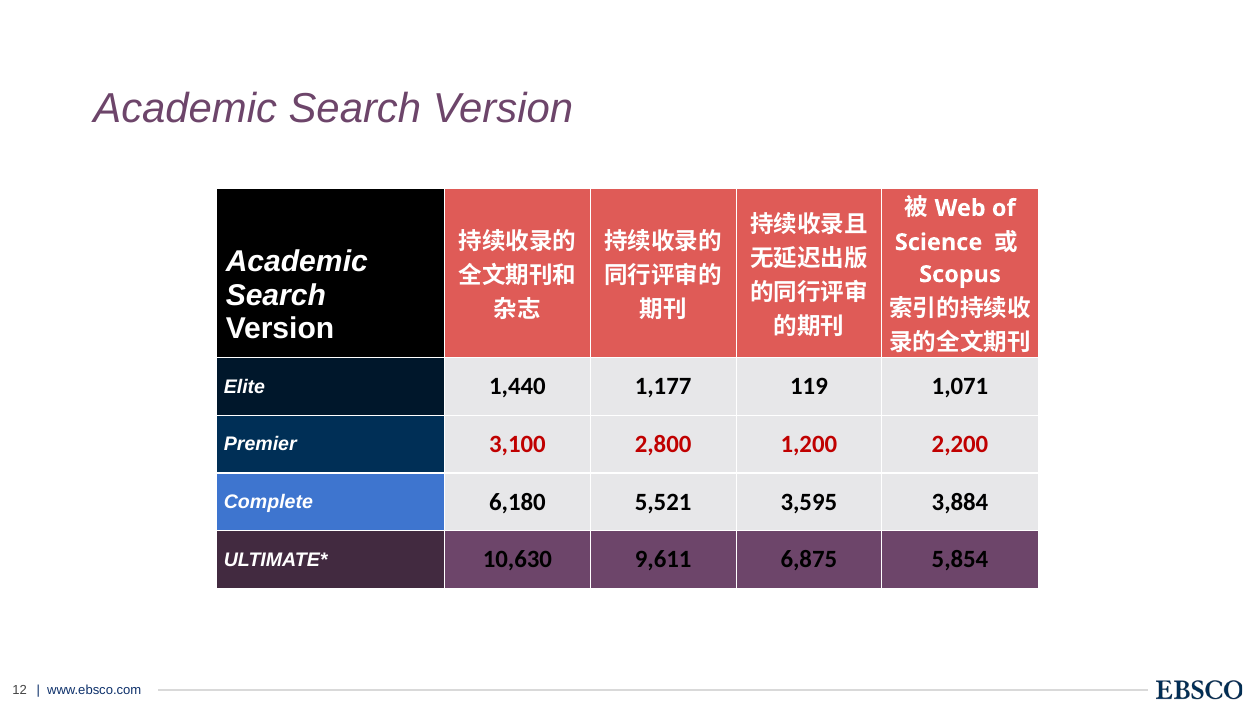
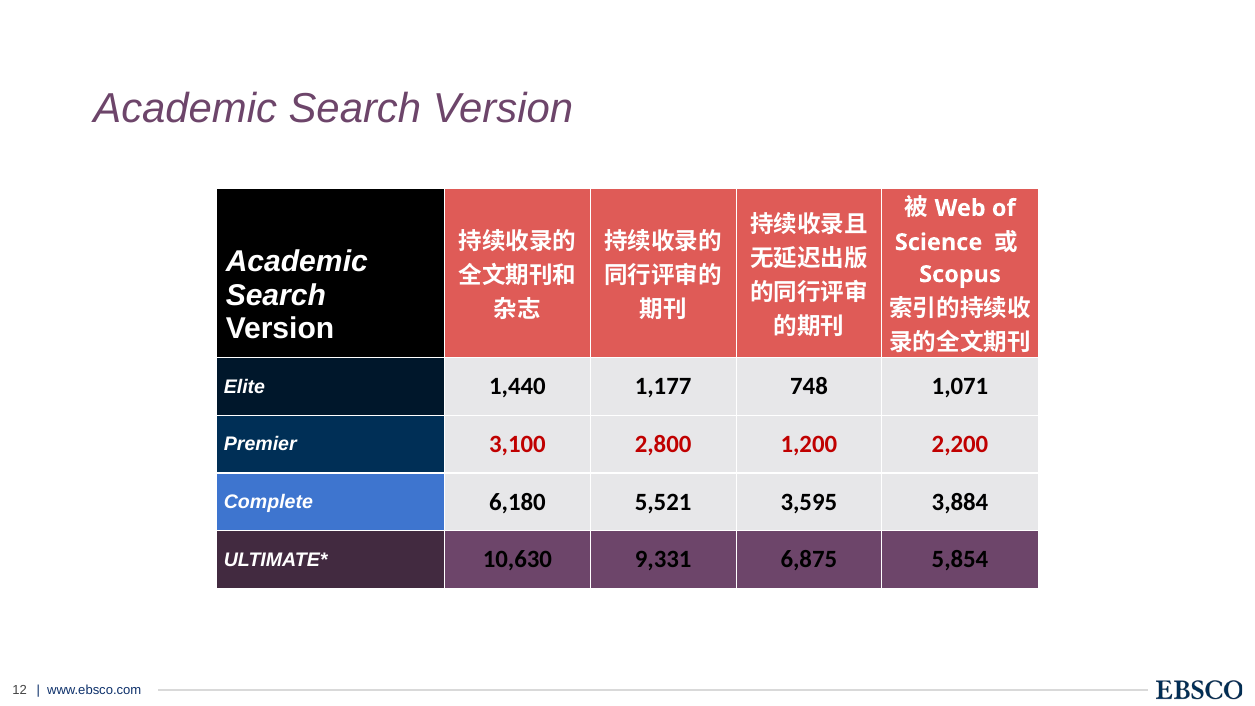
119: 119 -> 748 (809, 387)
9,611: 9,611 -> 9,331 (663, 560)
